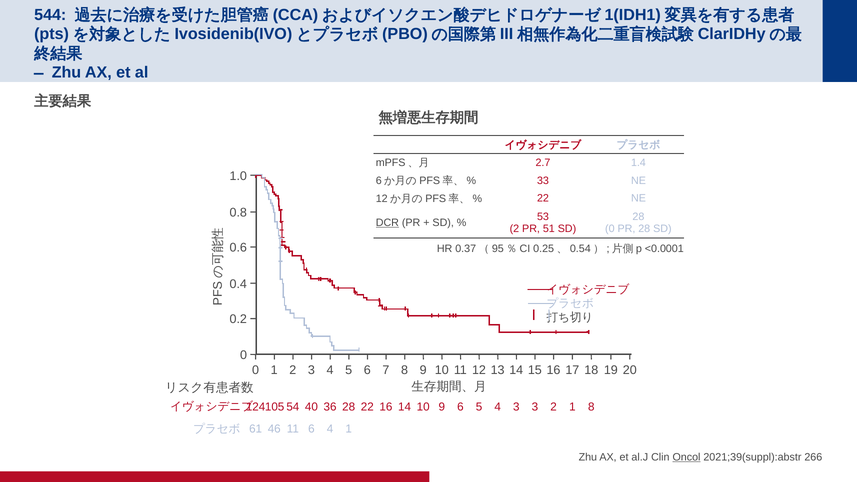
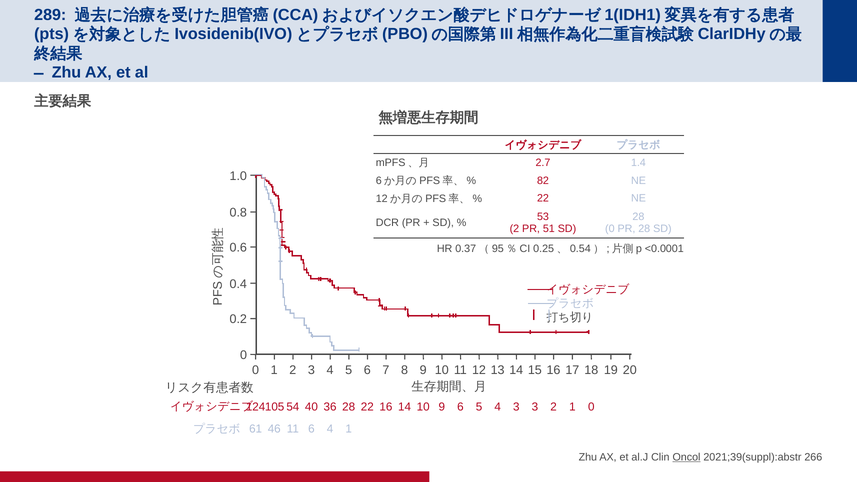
544: 544 -> 289 (50, 15)
33: 33 -> 82 (543, 181)
DCR underline: present -> none (387, 223)
8: 8 -> 0 (591, 407)
